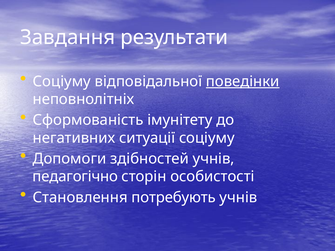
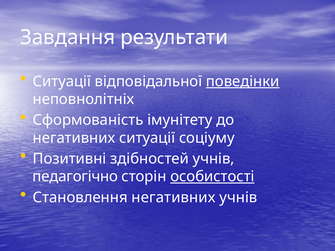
Соціуму: Соціуму -> Ситуації (62, 81)
Допомоги: Допомоги -> Позитивні (69, 159)
особистості underline: none -> present (212, 177)
Становлення потребують: потребують -> негативних (173, 198)
